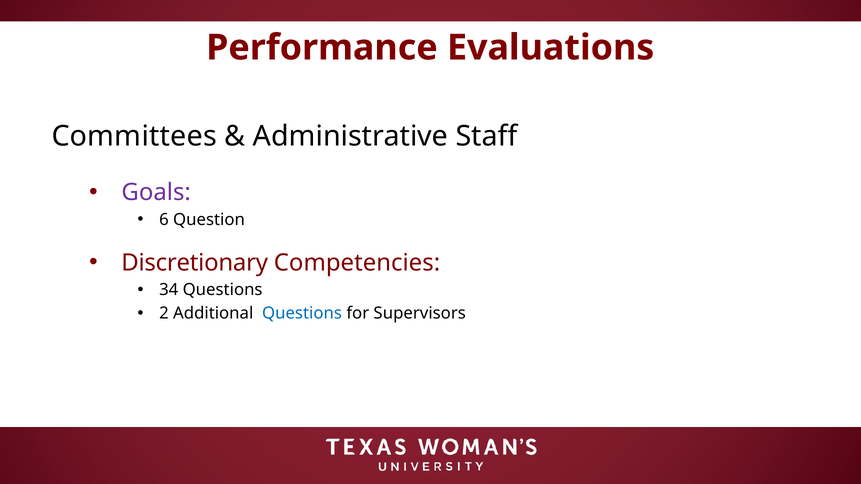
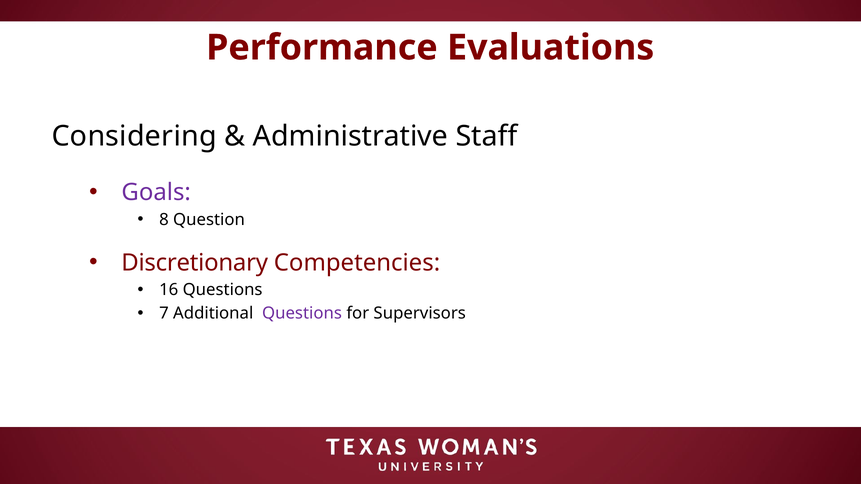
Committees: Committees -> Considering (134, 136)
6: 6 -> 8 (164, 220)
34: 34 -> 16 (169, 290)
2: 2 -> 7 (164, 314)
Questions colour: blue -> purple (302, 314)
